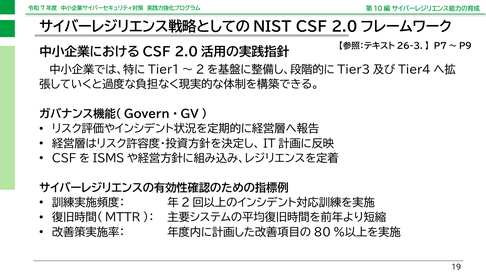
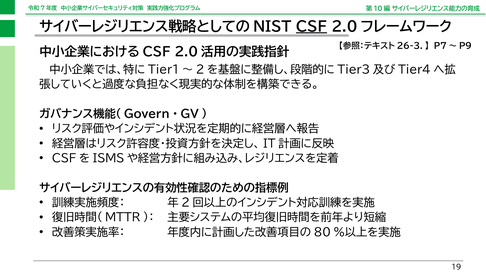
CSF underline: none -> present (311, 27)
